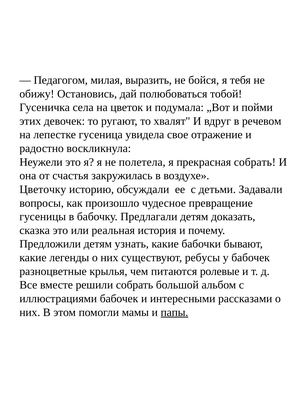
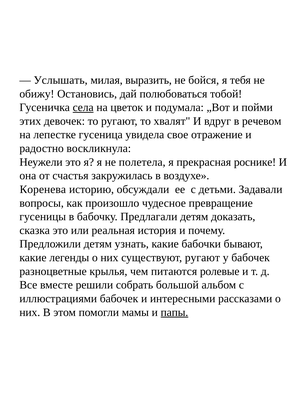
Педагогом: Педагогом -> Услышать (61, 80)
села underline: none -> present (83, 108)
прекрасная собрать: собрать -> роснике (255, 162)
Цветочку: Цветочку -> Коренева (43, 190)
существуют ребусы: ребусы -> ругают (202, 258)
